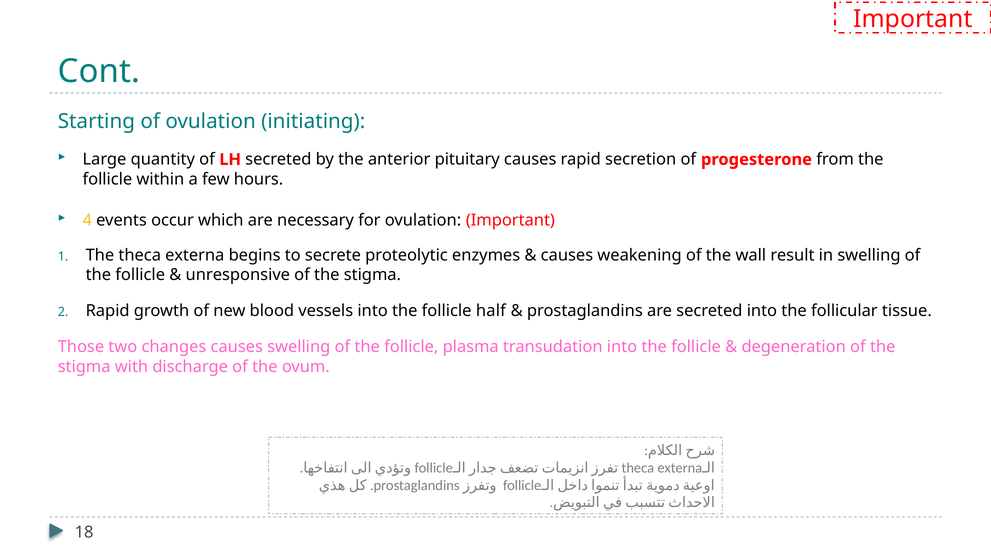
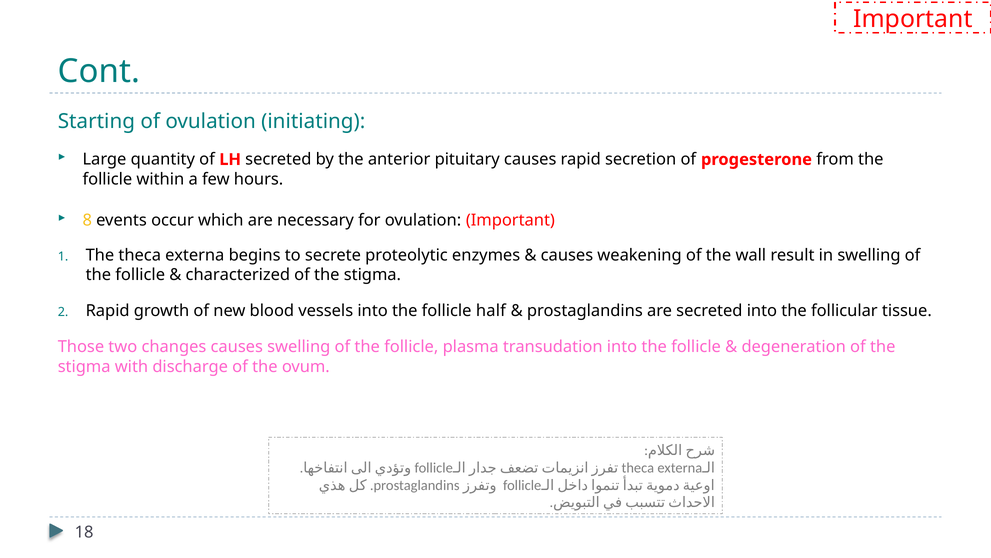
4: 4 -> 8 (87, 220)
unresponsive: unresponsive -> characterized (238, 275)
